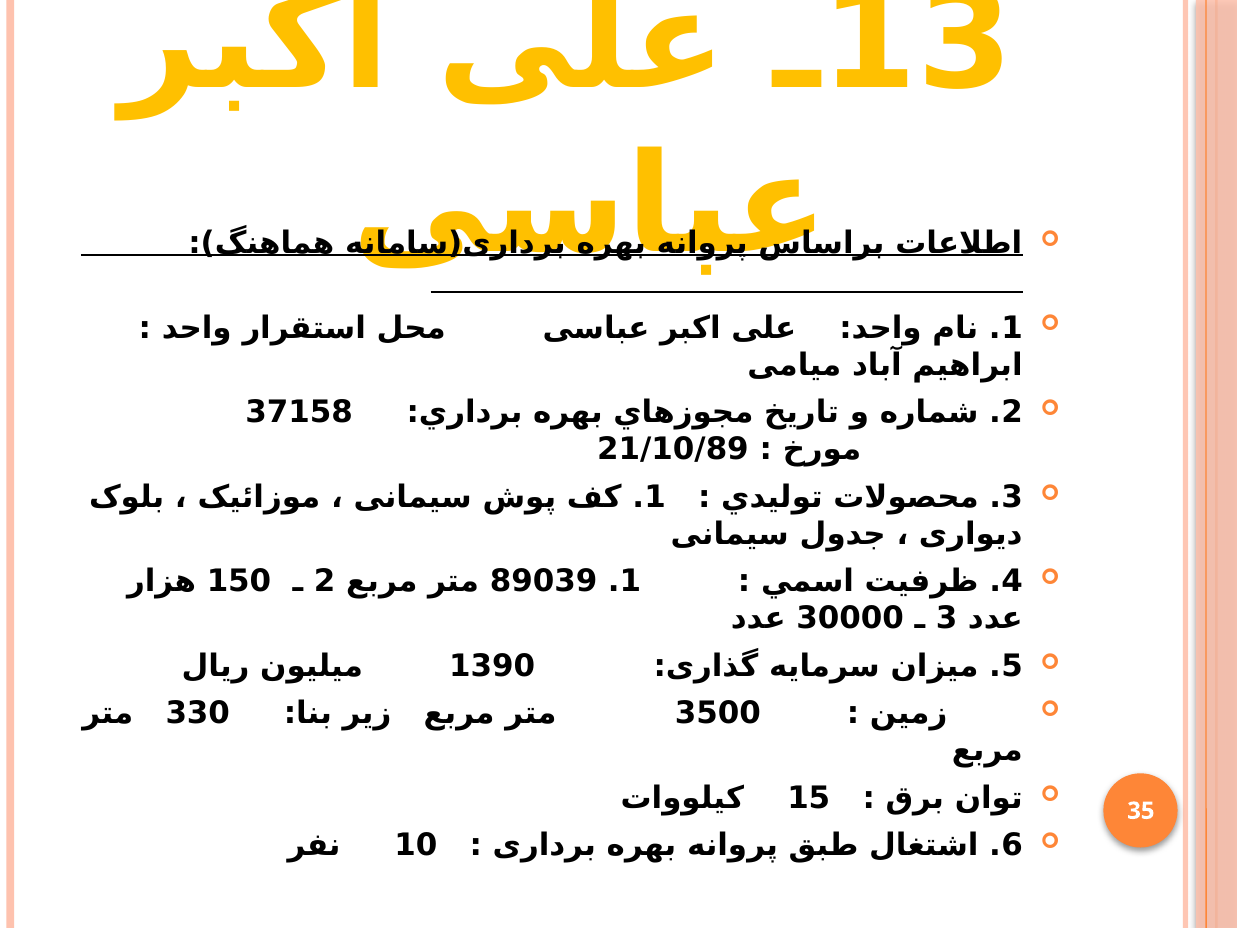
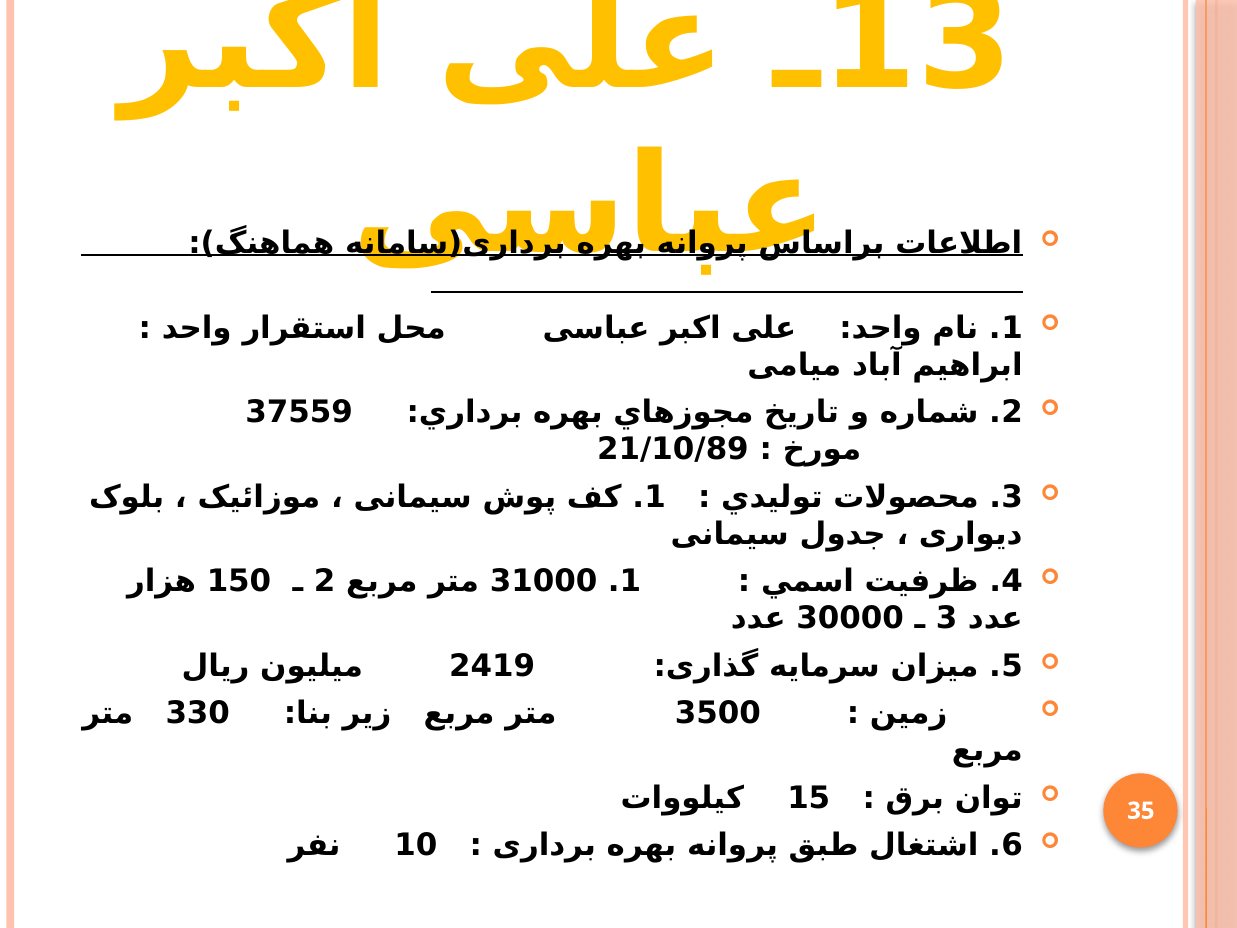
37158: 37158 -> 37559 (299, 412)
89039: 89039 -> 31000 (544, 581)
1390: 1390 -> 2419 (492, 666)
